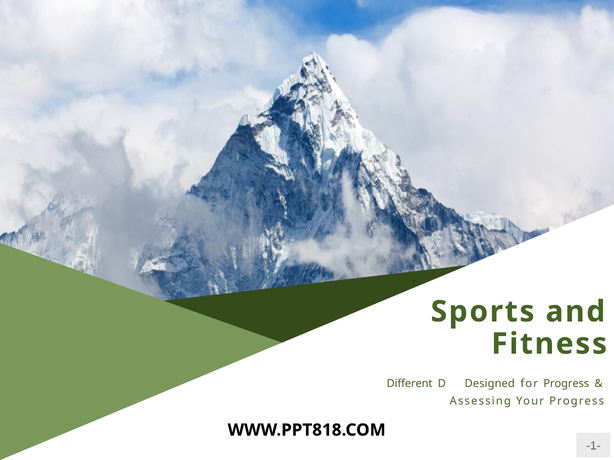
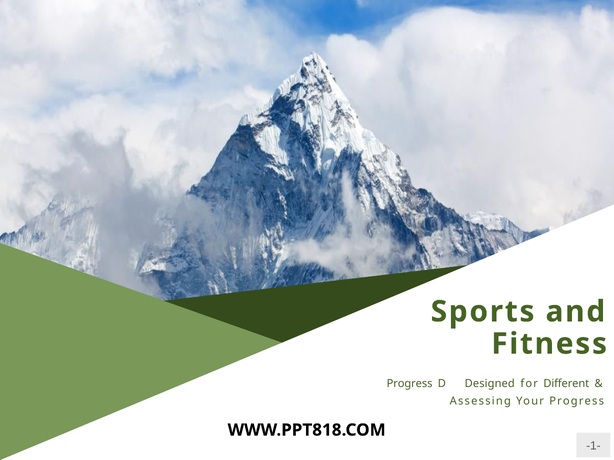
Different: Different -> Progress (410, 384)
for Progress: Progress -> Different (566, 384)
